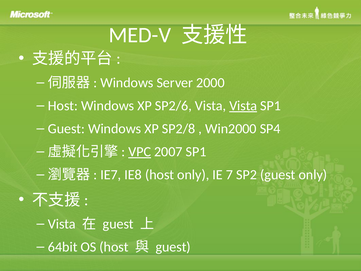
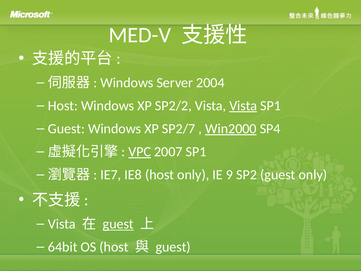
2000: 2000 -> 2004 (210, 83)
SP2/6: SP2/6 -> SP2/2 (173, 106)
SP2/8: SP2/8 -> SP2/7 (179, 129)
Win2000 underline: none -> present (231, 129)
7: 7 -> 9 (229, 175)
guest underline: none -> present (118, 224)
